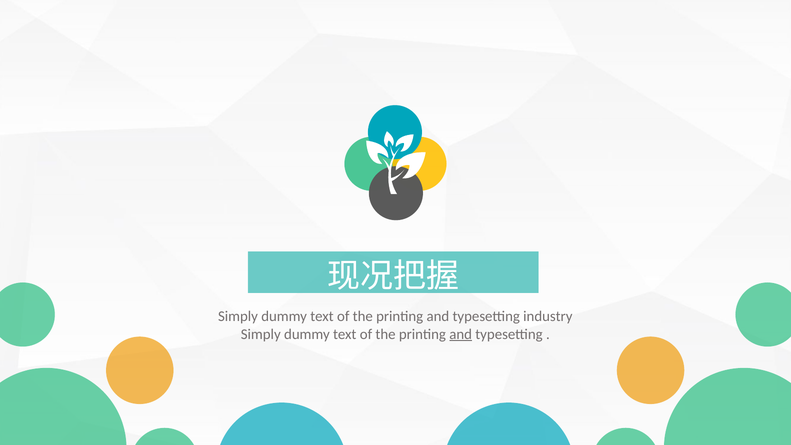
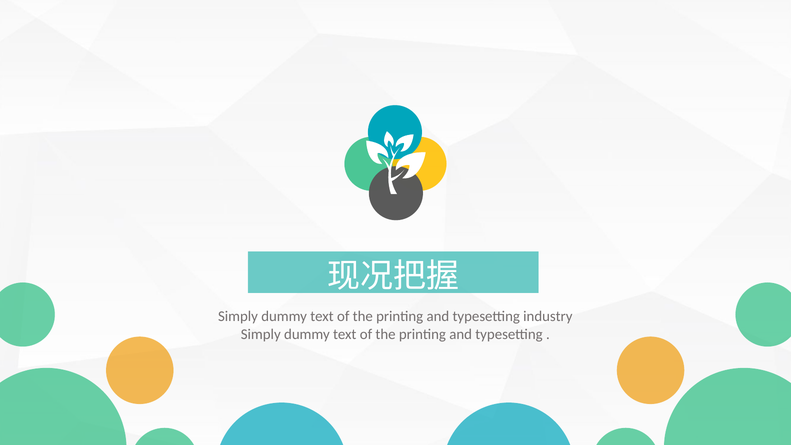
and underline: present -> none (461, 334)
